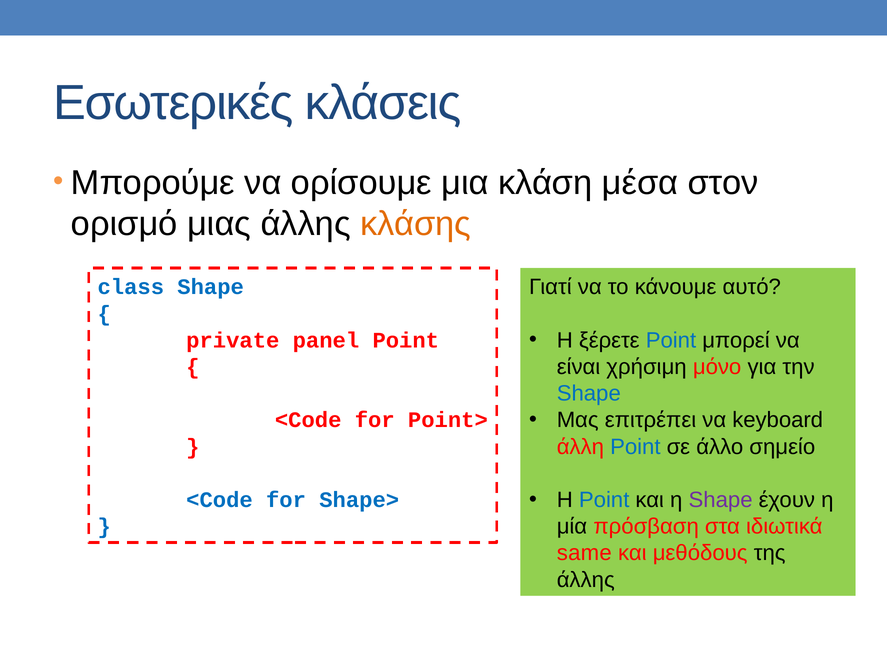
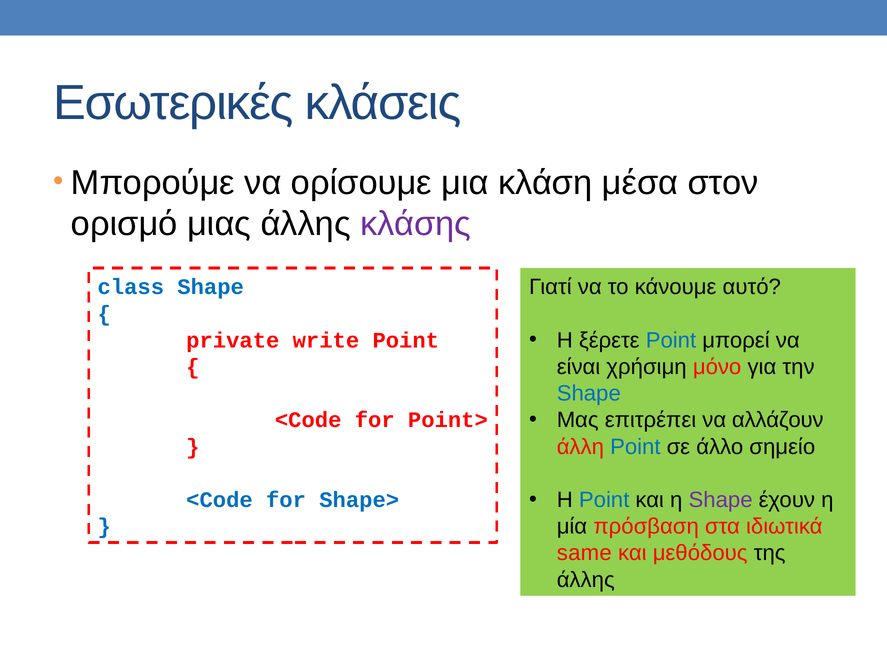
κλάσης colour: orange -> purple (416, 224)
panel: panel -> write (326, 340)
keyboard: keyboard -> αλλάζουν (778, 420)
